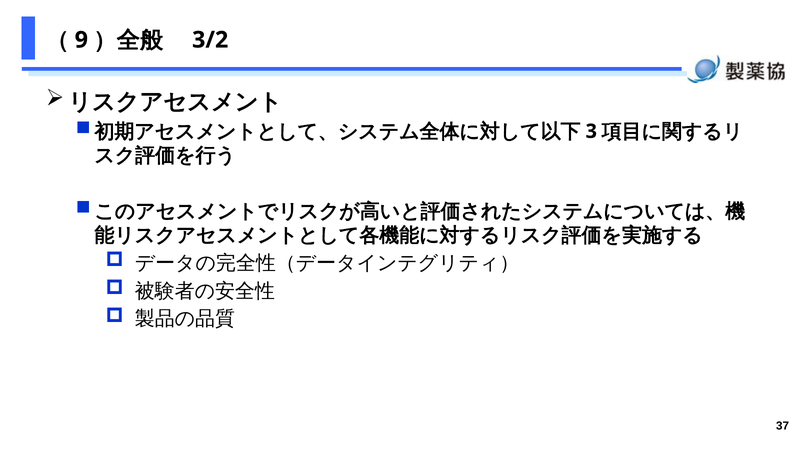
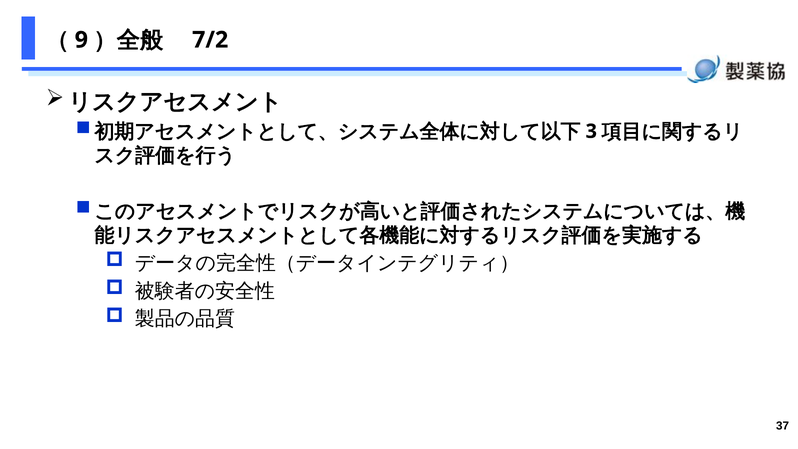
3/2: 3/2 -> 7/2 (210, 40)
